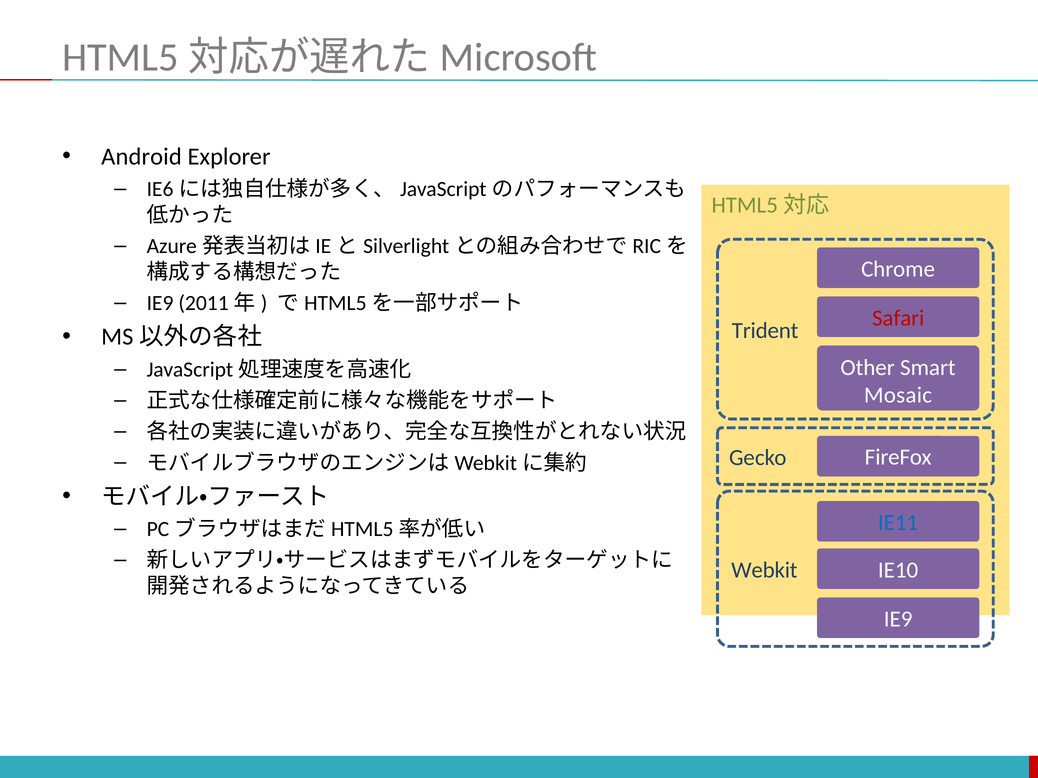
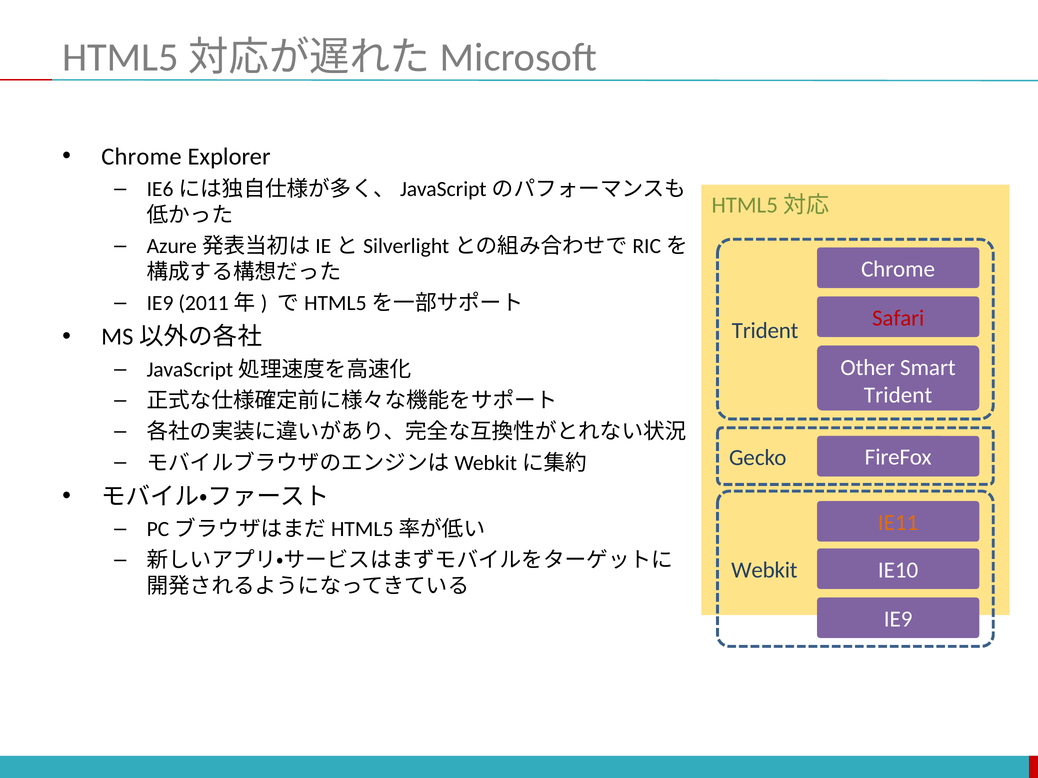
Android: Android -> Chrome (141, 157)
Mosaic: Mosaic -> Trident (898, 395)
IE11 colour: blue -> orange (898, 523)
